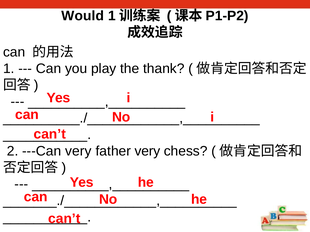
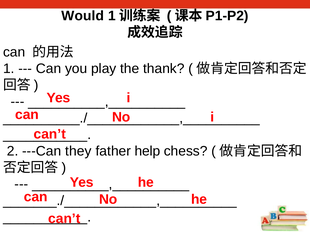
---Can very: very -> they (78, 151)
father very: very -> help (147, 151)
